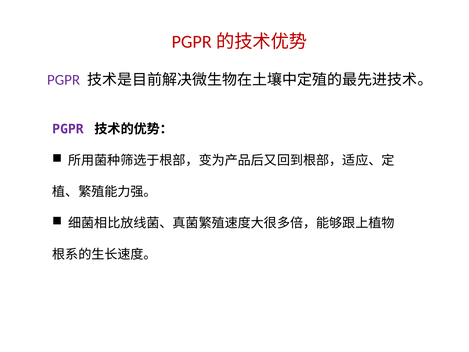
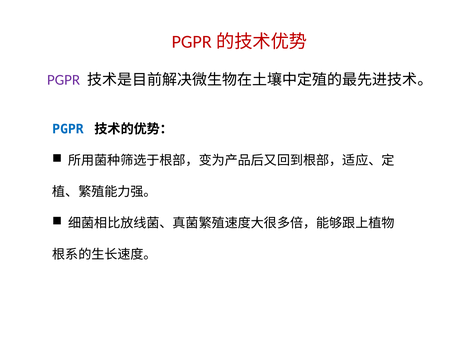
PGPR colour: purple -> blue (68, 129)
